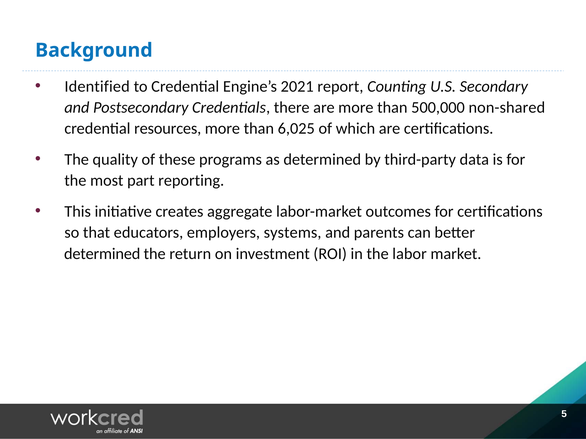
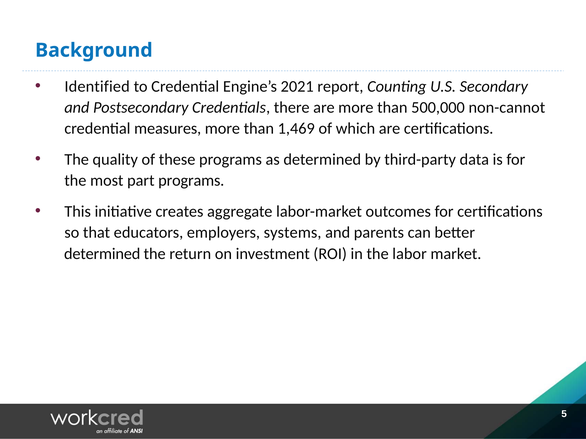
non-shared: non-shared -> non-cannot (507, 108)
resources: resources -> measures (168, 129)
6,025: 6,025 -> 1,469 (296, 129)
part reporting: reporting -> programs (191, 181)
